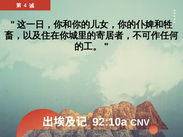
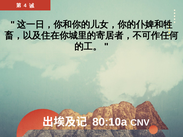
92:10a: 92:10a -> 80:10a (110, 122)
